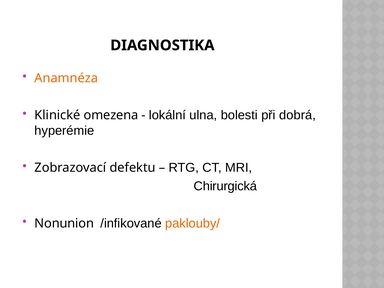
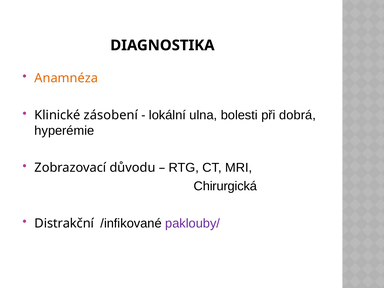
omezena: omezena -> zásobení (111, 115)
defektu: defektu -> důvodu (133, 168)
Nonunion: Nonunion -> Distrakční (64, 223)
paklouby/ colour: orange -> purple (193, 223)
